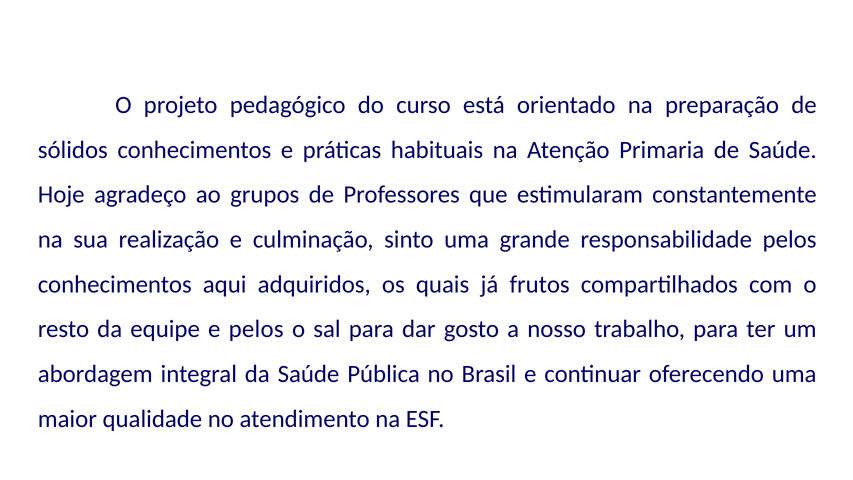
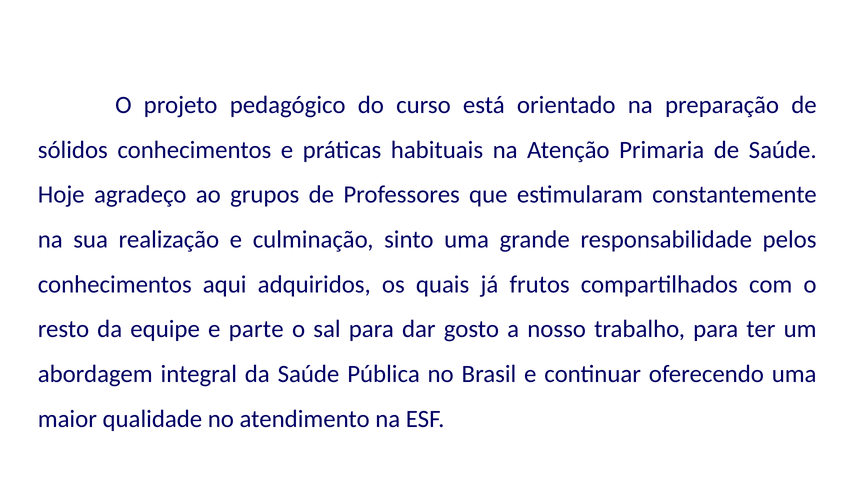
e pelos: pelos -> parte (256, 329)
